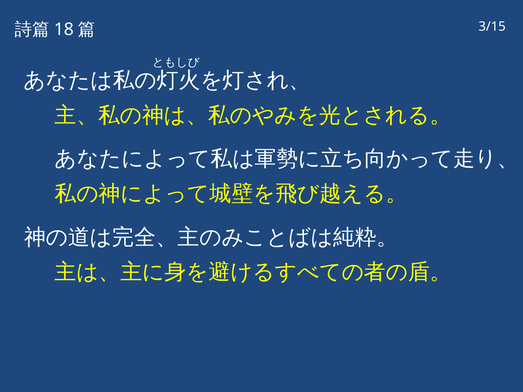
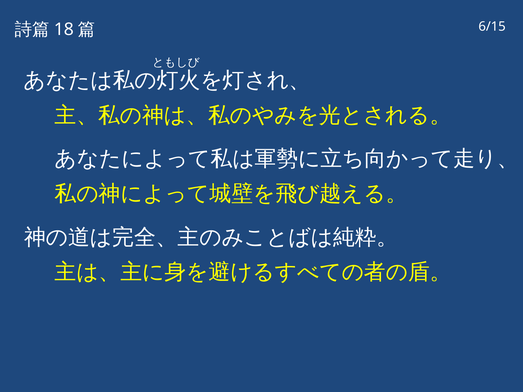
3/15: 3/15 -> 6/15 (492, 26)
